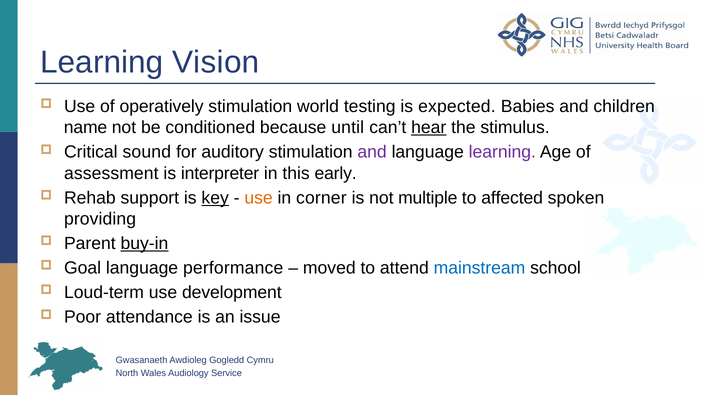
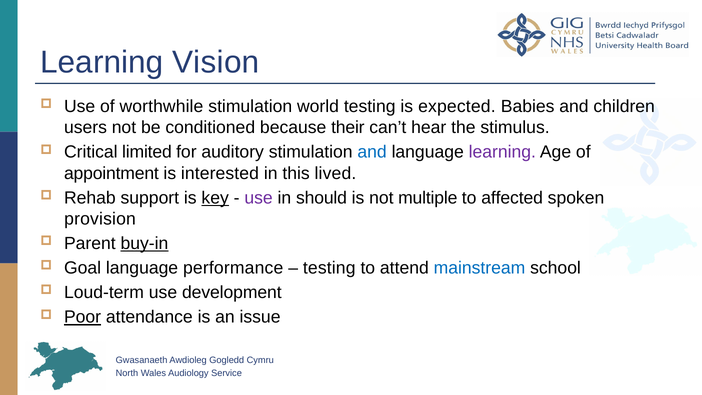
operatively: operatively -> worthwhile (161, 107)
name: name -> users (85, 128)
until: until -> their (348, 128)
hear underline: present -> none (429, 128)
sound: sound -> limited (147, 152)
and colour: purple -> blue (372, 152)
assessment: assessment -> appointment (111, 173)
interpreter: interpreter -> interested (220, 173)
early: early -> lived (335, 173)
use colour: orange -> purple (259, 198)
corner: corner -> should (322, 198)
providing: providing -> provision (100, 219)
moved: moved -> testing (329, 268)
Poor underline: none -> present (83, 317)
